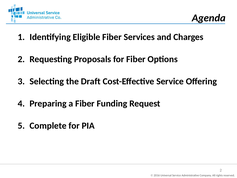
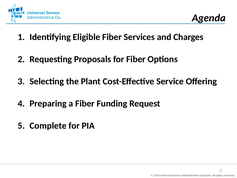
Draft: Draft -> Plant (91, 81)
